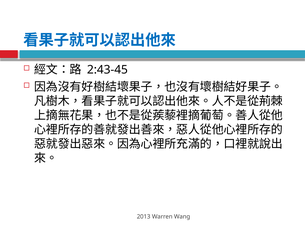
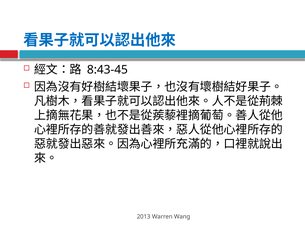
2:43-45: 2:43-45 -> 8:43-45 (107, 70)
